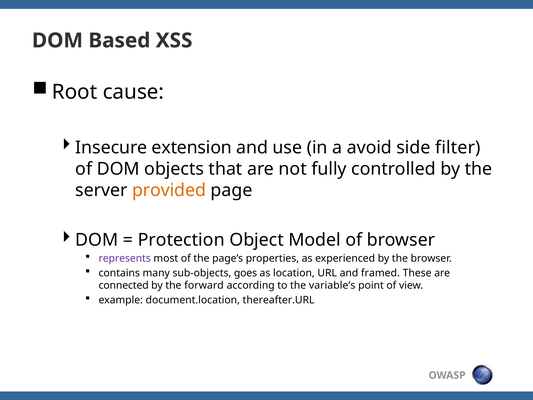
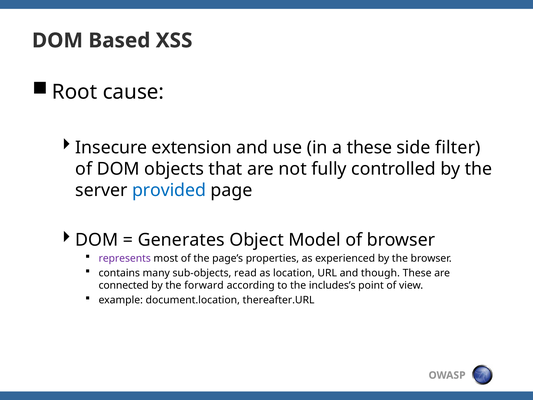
a avoid: avoid -> these (369, 148)
provided colour: orange -> blue (169, 190)
Protection: Protection -> Generates (181, 240)
goes: goes -> read (245, 273)
framed: framed -> though (380, 273)
variable’s: variable’s -> includes’s (332, 285)
